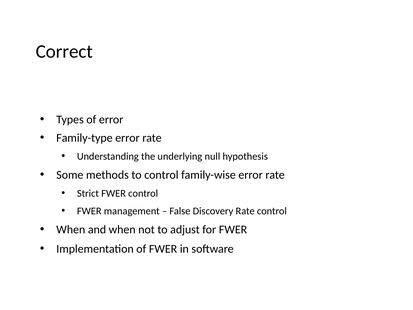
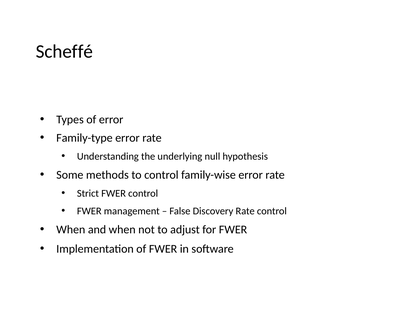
Correct: Correct -> Scheffé (64, 51)
